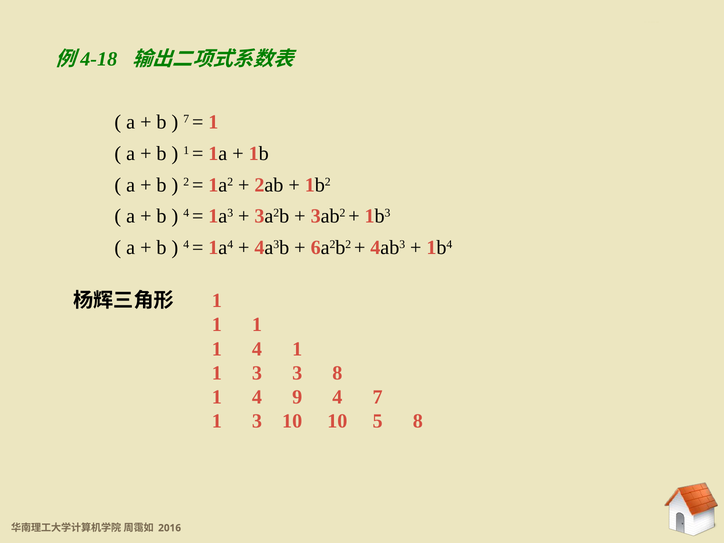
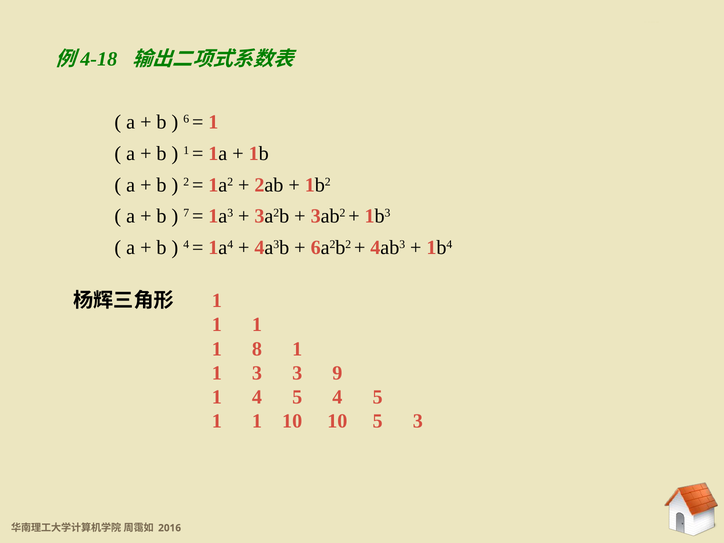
7: 7 -> 6 (186, 119)
4: 4 -> 7 (186, 213)
4: 4 -> 8 (257, 349)
3 8: 8 -> 9 (337, 373)
1 4 9: 9 -> 5 (297, 397)
7: 7 -> 5 (378, 397)
3: 3 -> 1 (257, 421)
5 8: 8 -> 3 (418, 421)
